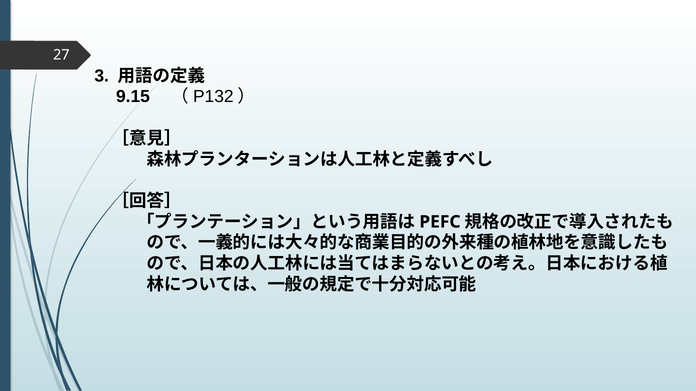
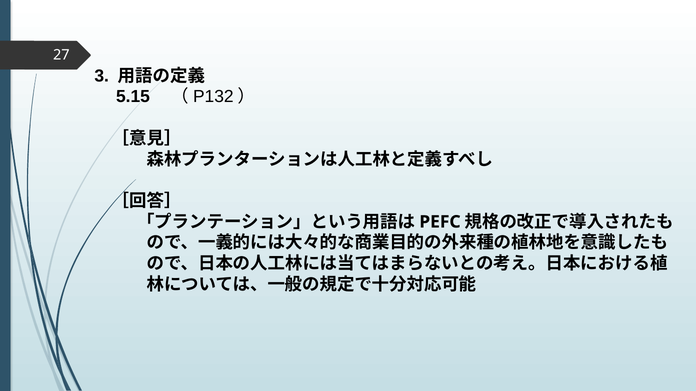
9.15: 9.15 -> 5.15 (133, 97)
